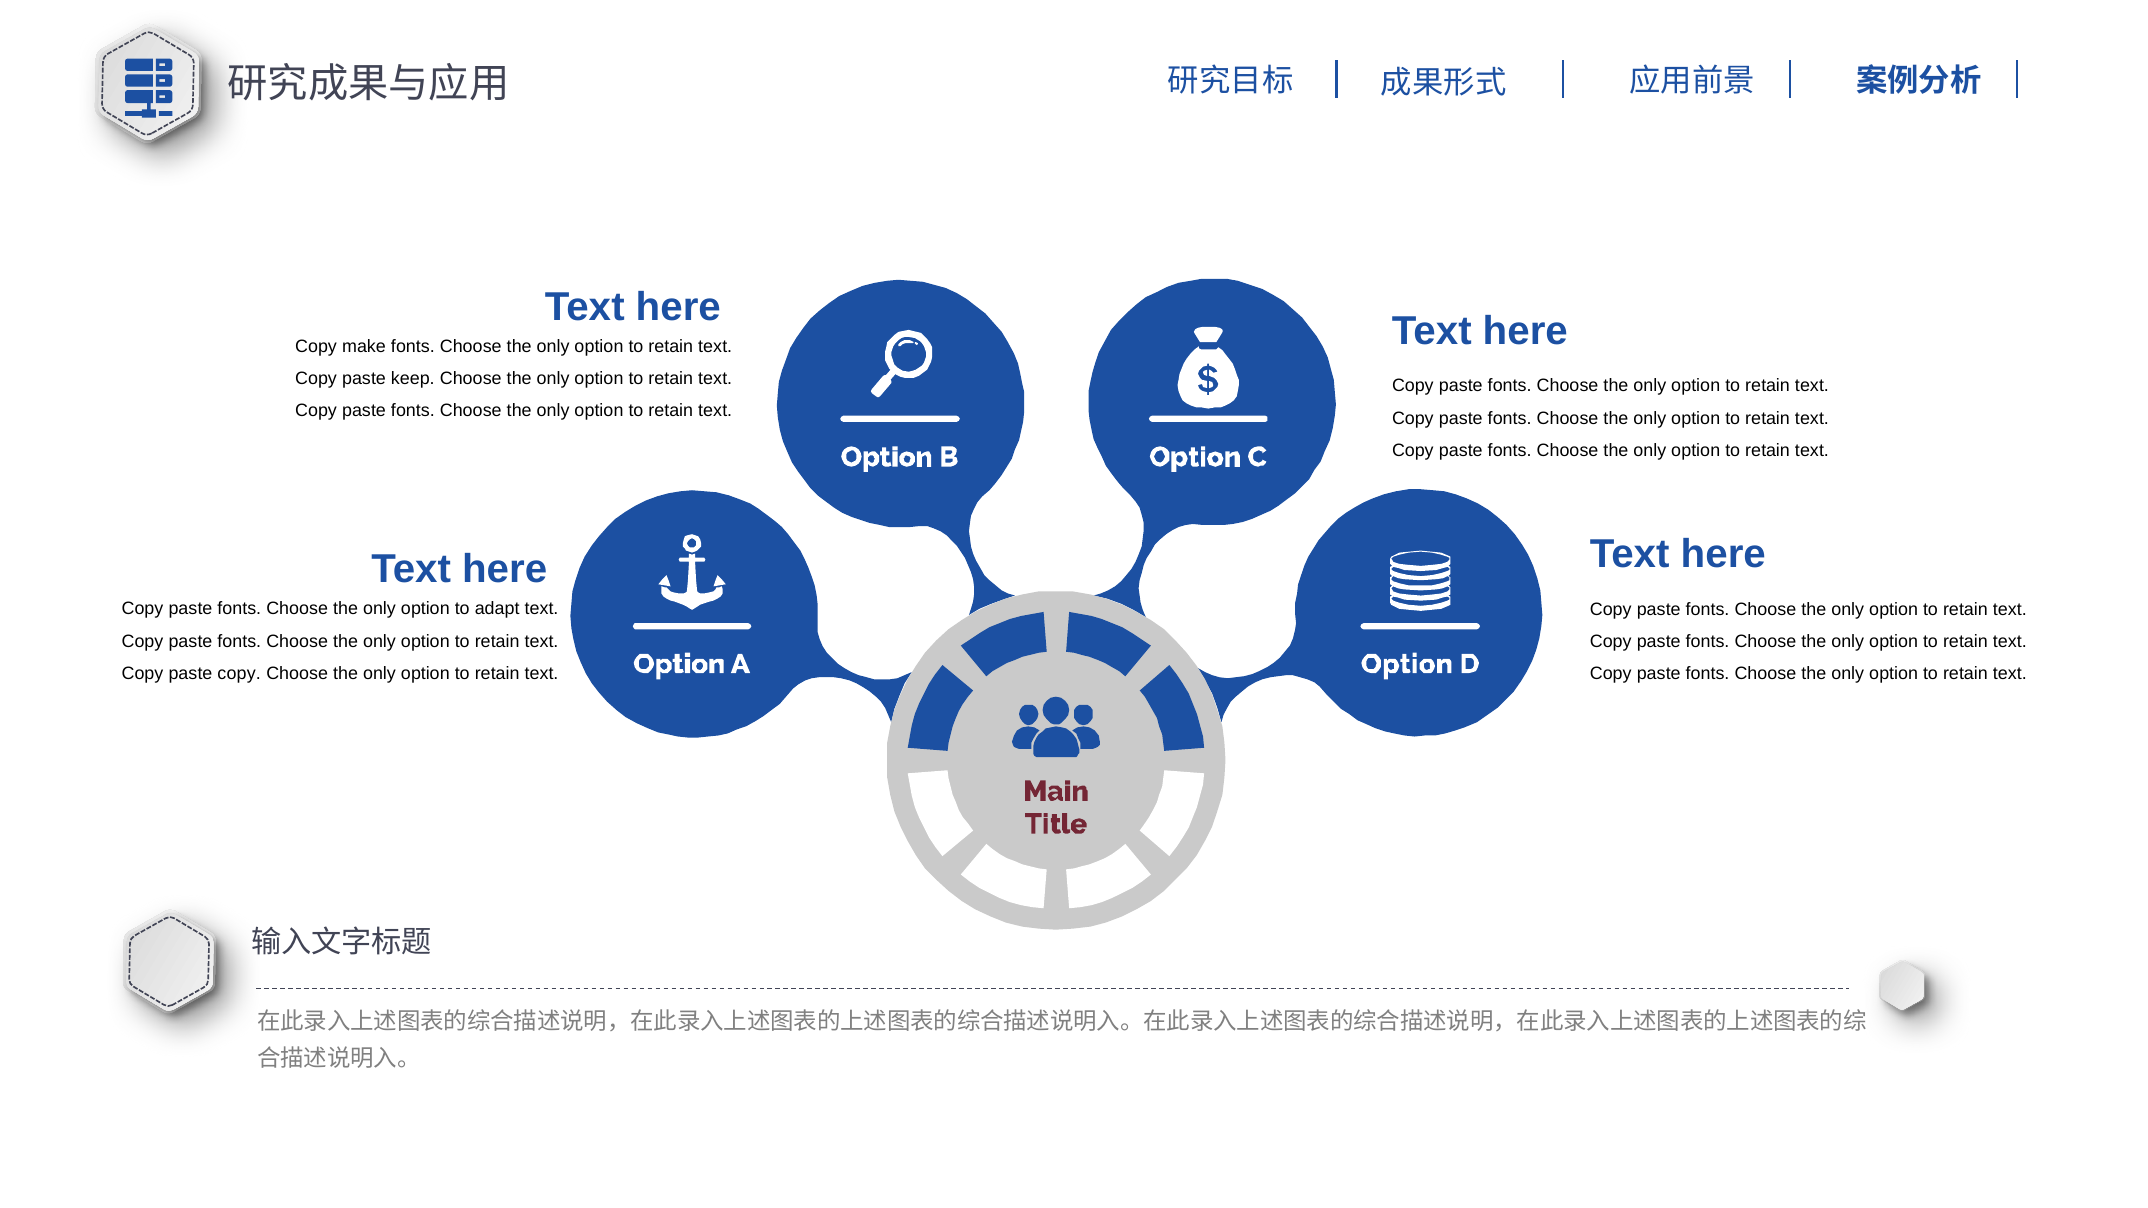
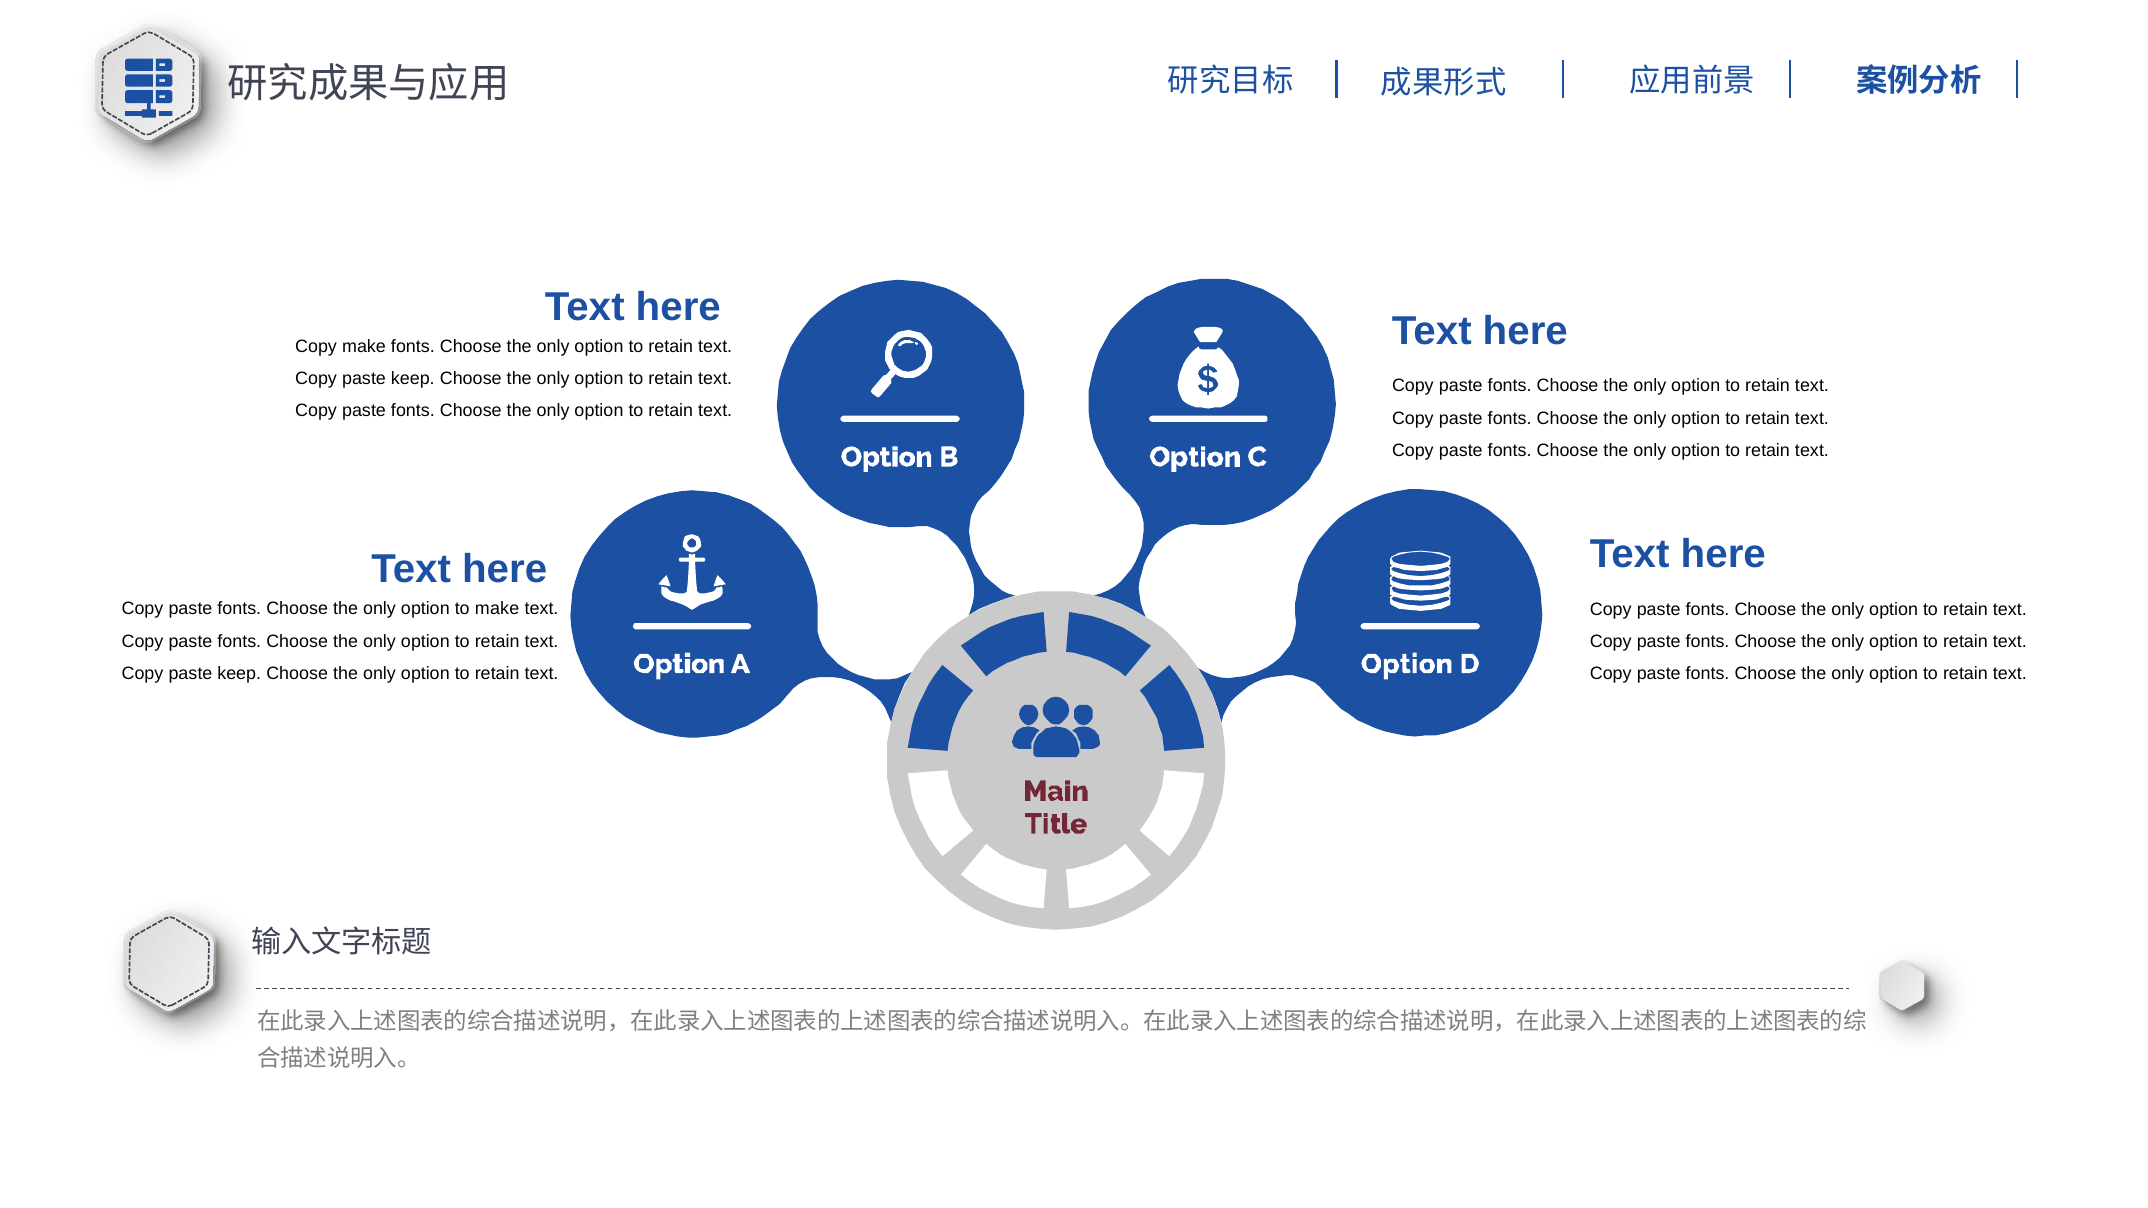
to adapt: adapt -> make (497, 609)
copy: copy -> keep (239, 673)
